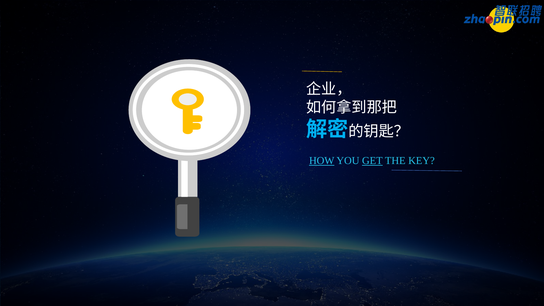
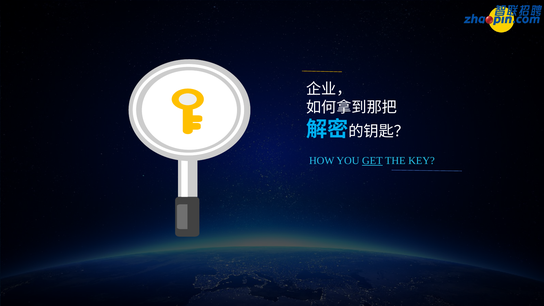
HOW underline: present -> none (322, 161)
